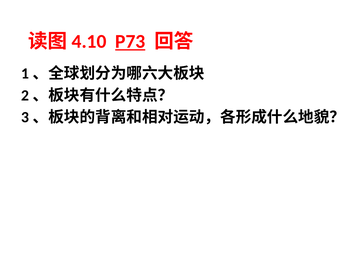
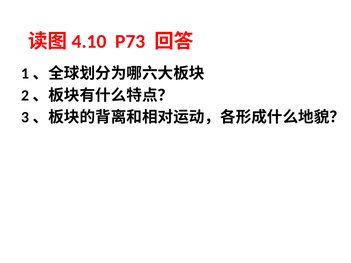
P73 underline: present -> none (130, 42)
